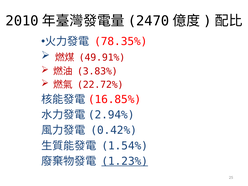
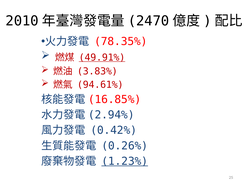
49.91% underline: none -> present (102, 57)
22.72%: 22.72% -> 94.61% (100, 85)
1.54%: 1.54% -> 0.26% (125, 146)
